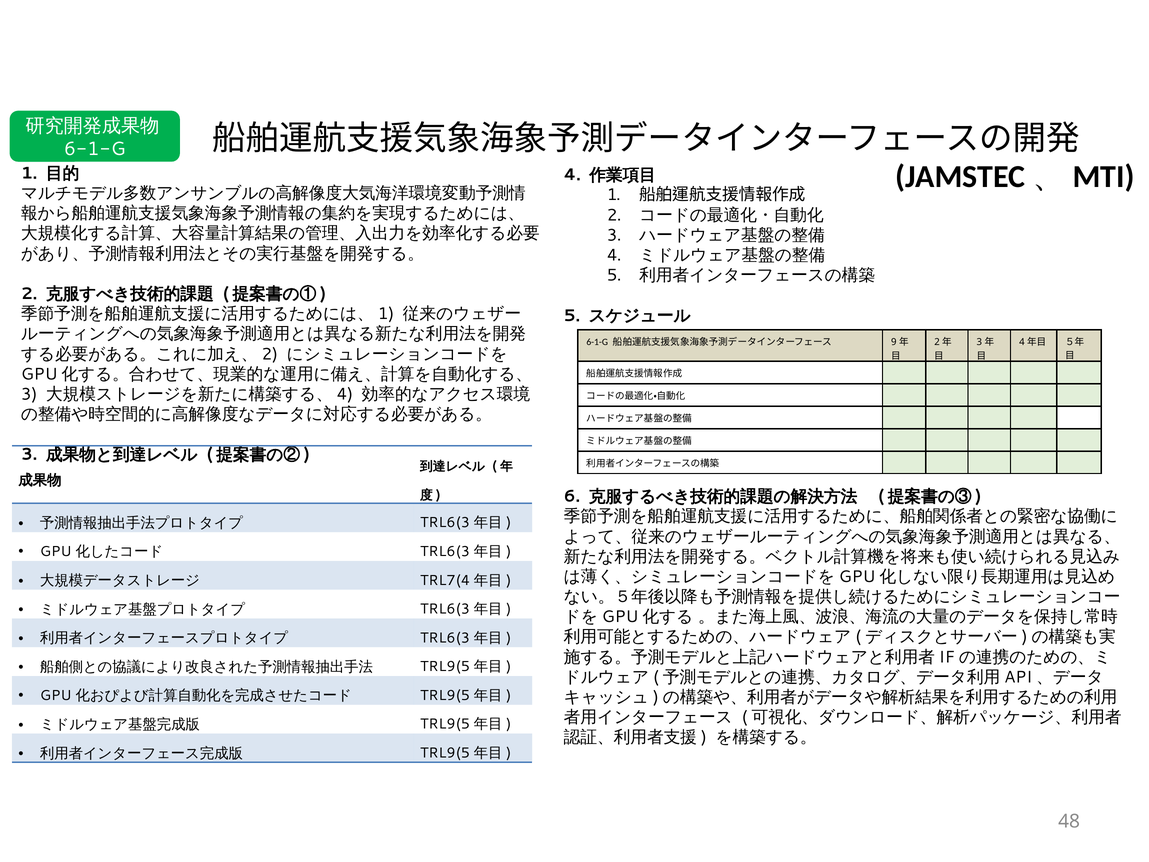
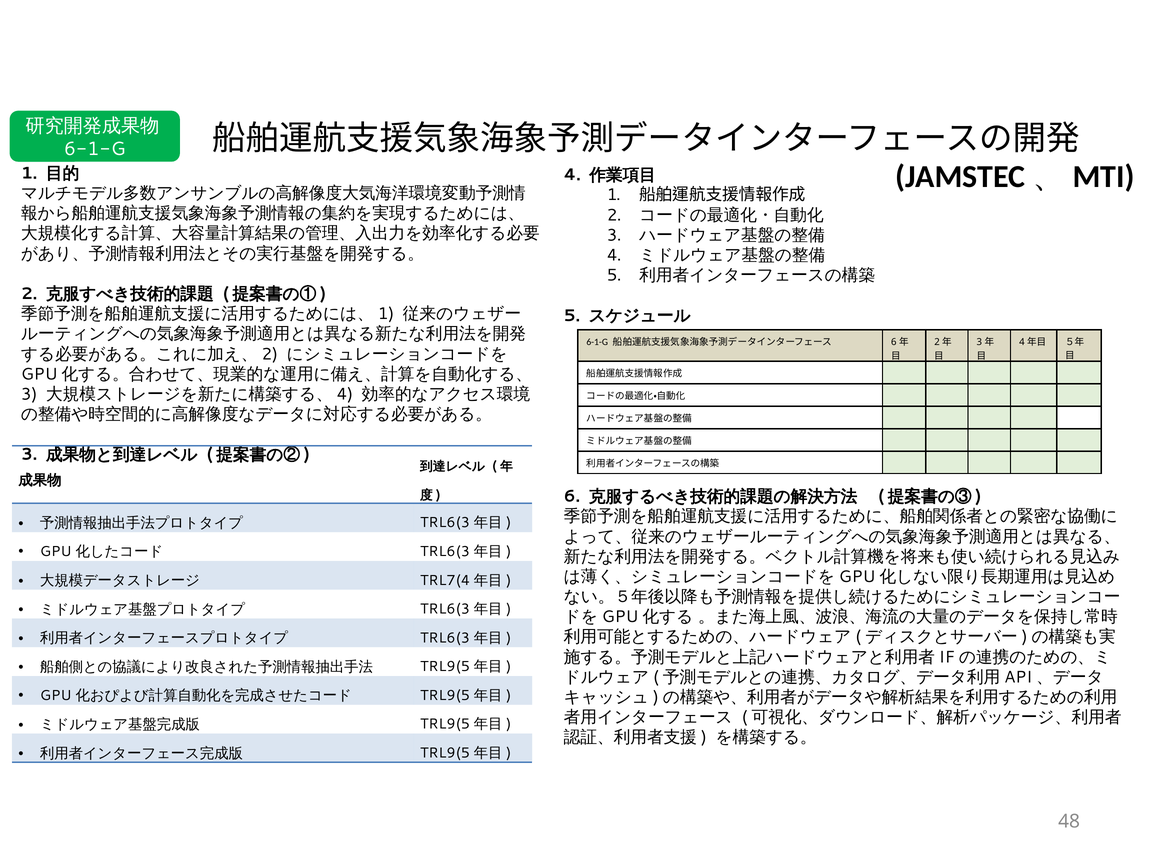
9: 9 -> 6 (894, 342)
